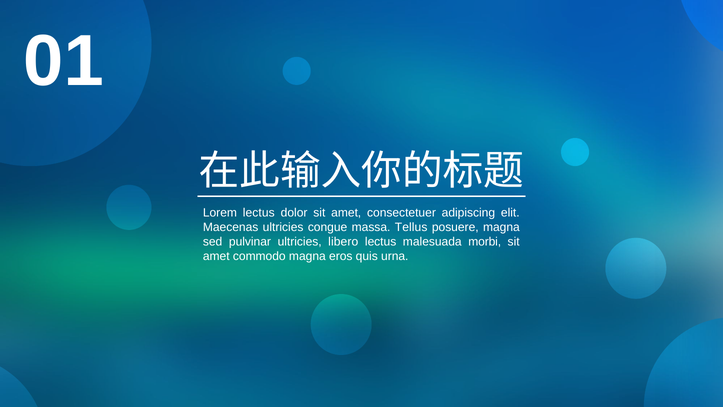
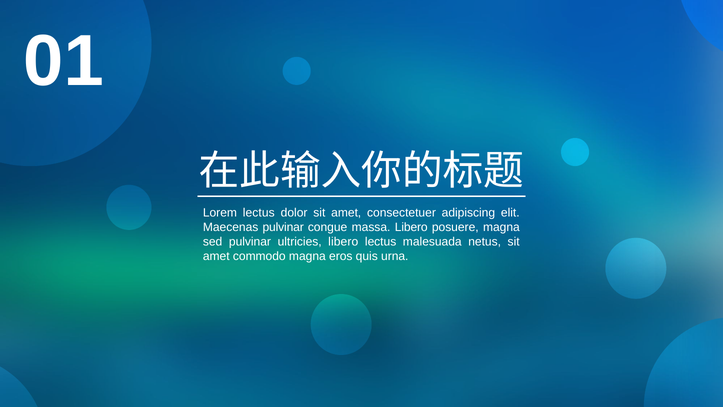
Maecenas ultricies: ultricies -> pulvinar (283, 227)
massa Tellus: Tellus -> Libero (411, 227)
morbi: morbi -> netus (485, 241)
